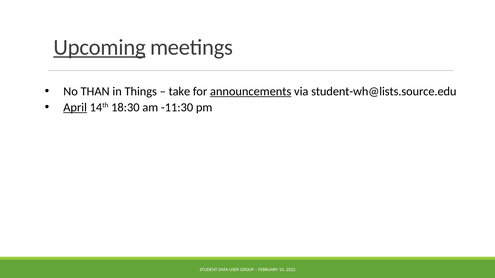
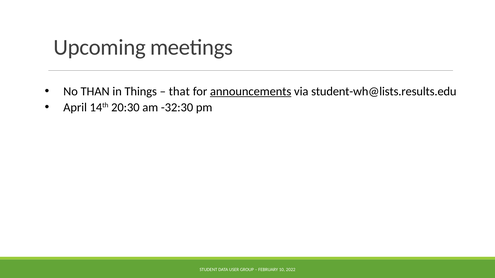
Upcoming underline: present -> none (100, 47)
take: take -> that (179, 92)
student-wh@lists.source.edu: student-wh@lists.source.edu -> student-wh@lists.results.edu (384, 92)
April underline: present -> none (75, 107)
18:30: 18:30 -> 20:30 (125, 107)
-11:30: -11:30 -> -32:30 (177, 107)
